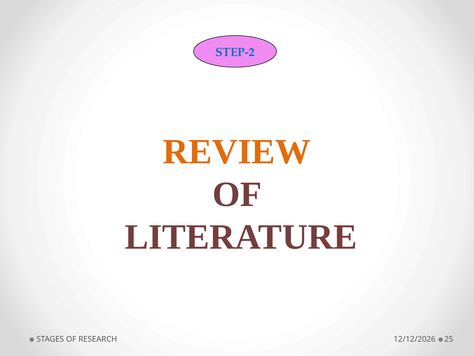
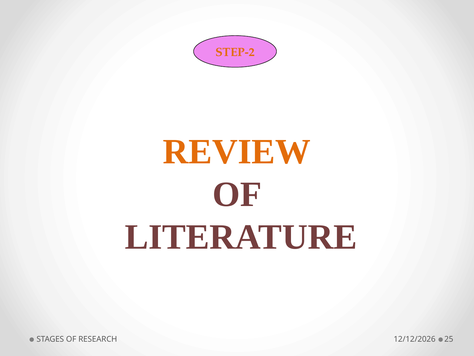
STEP-2 colour: blue -> orange (235, 52)
